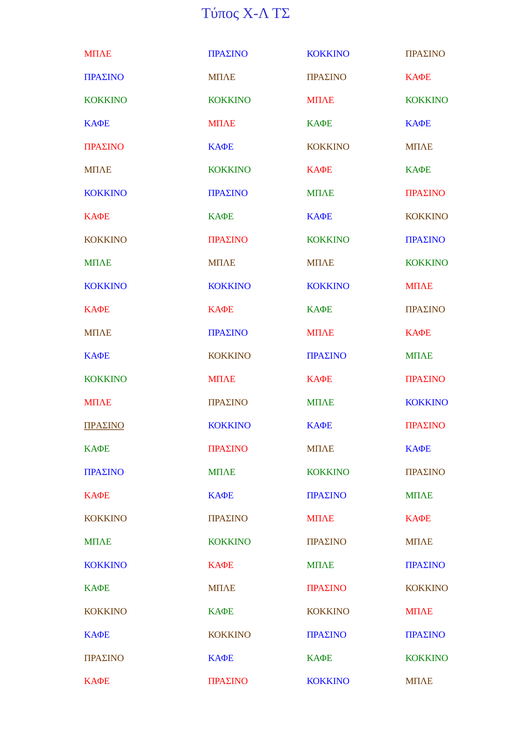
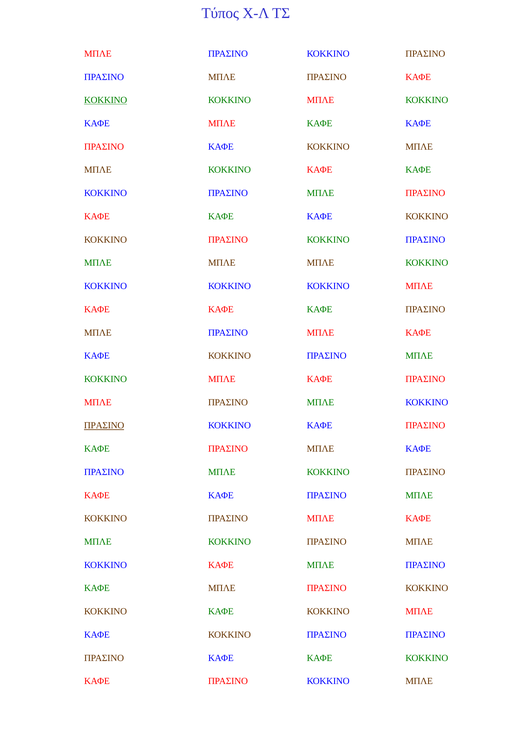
ΚΟΚΚΙΝΟ underline: none -> present (106, 100)
